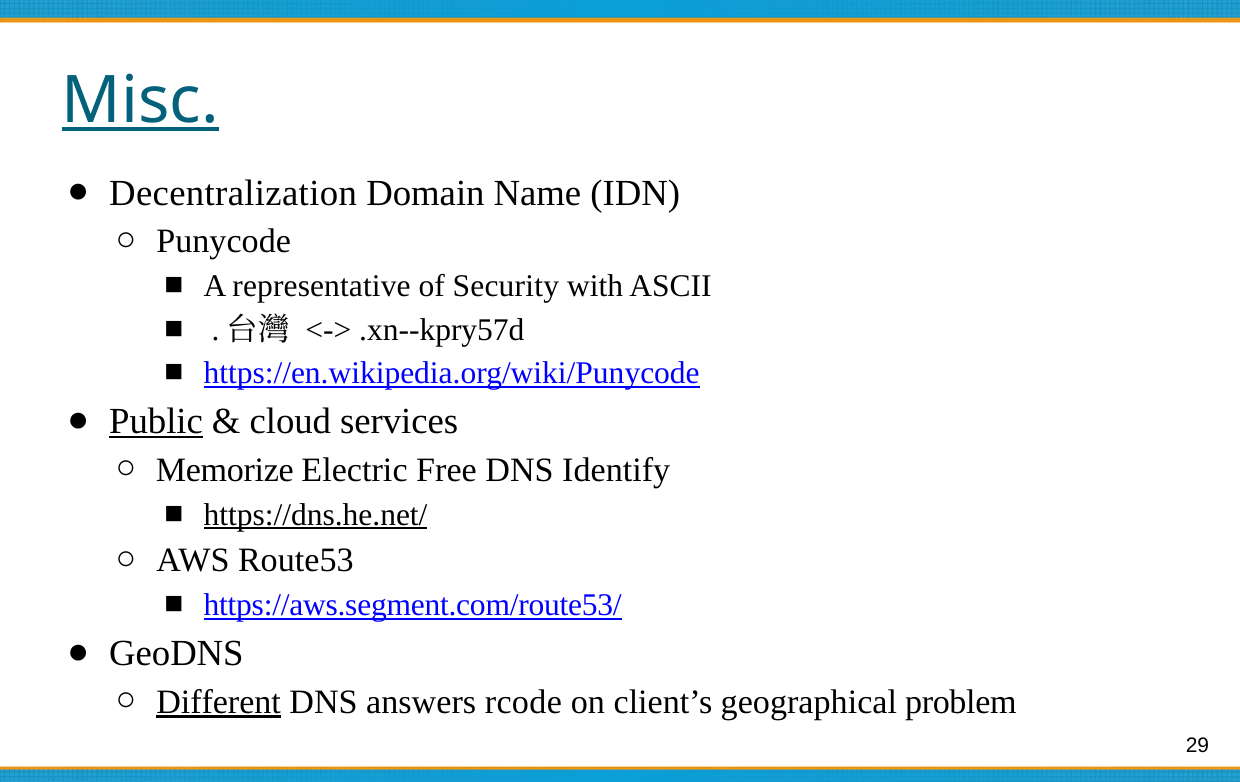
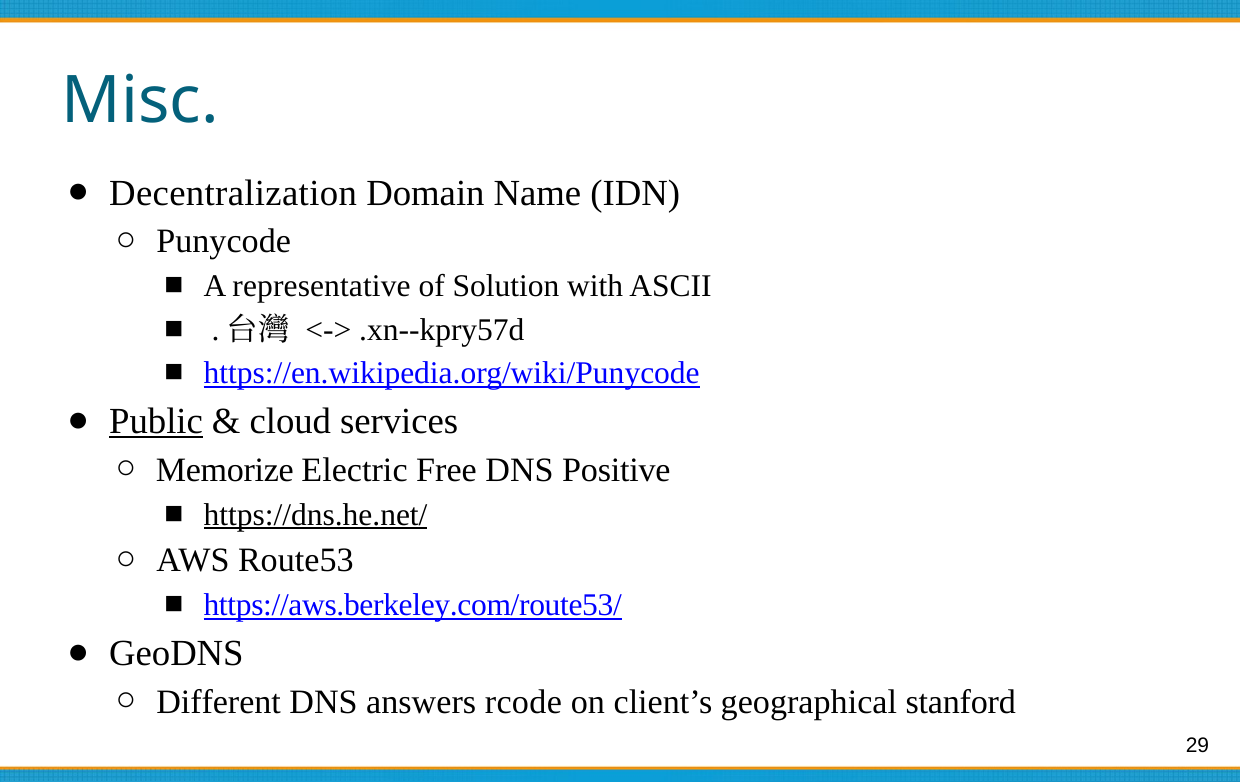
Misc underline: present -> none (140, 101)
Security: Security -> Solution (506, 286)
Identify: Identify -> Positive (616, 469)
https://aws.segment.com/route53/: https://aws.segment.com/route53/ -> https://aws.berkeley.com/route53/ (413, 605)
Different underline: present -> none (219, 701)
problem: problem -> stanford (961, 701)
